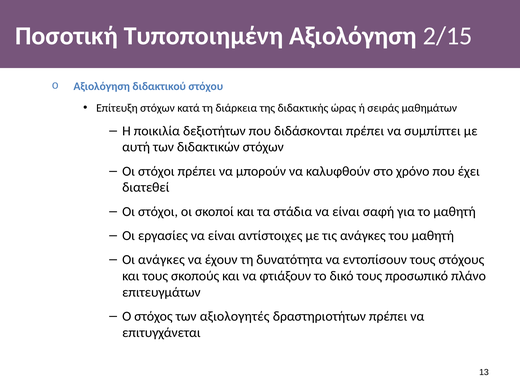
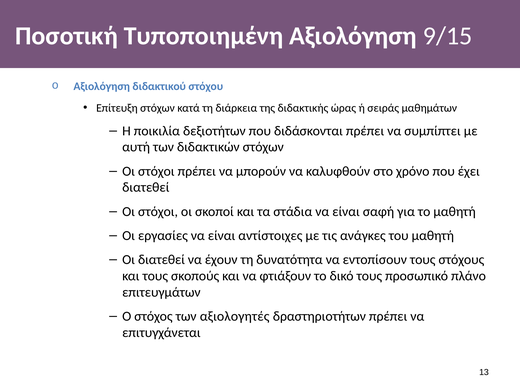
2/15: 2/15 -> 9/15 (448, 36)
Οι ανάγκες: ανάγκες -> διατεθεί (162, 260)
